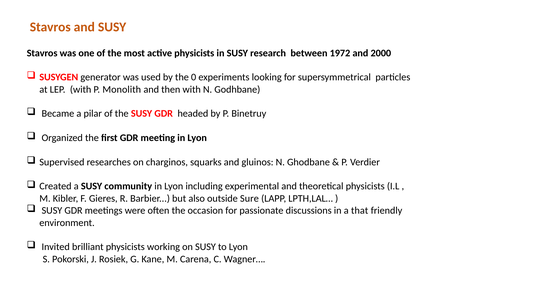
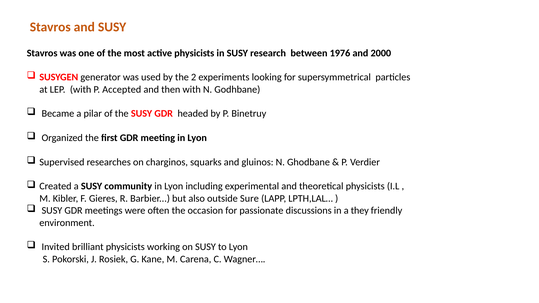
1972: 1972 -> 1976 (340, 53)
0: 0 -> 2 (194, 77)
Monolith: Monolith -> Accepted (122, 89)
that: that -> they (360, 211)
